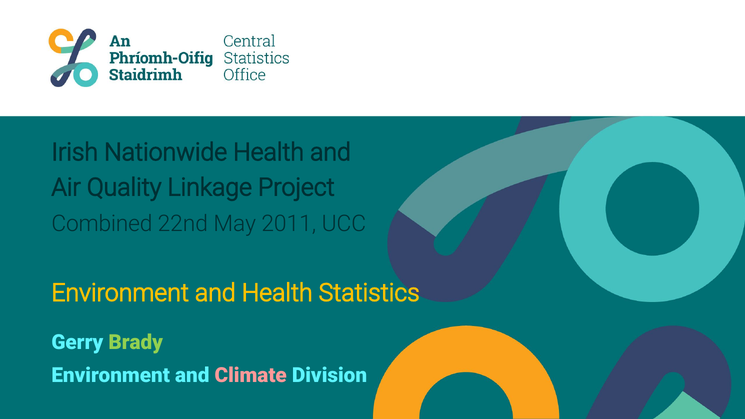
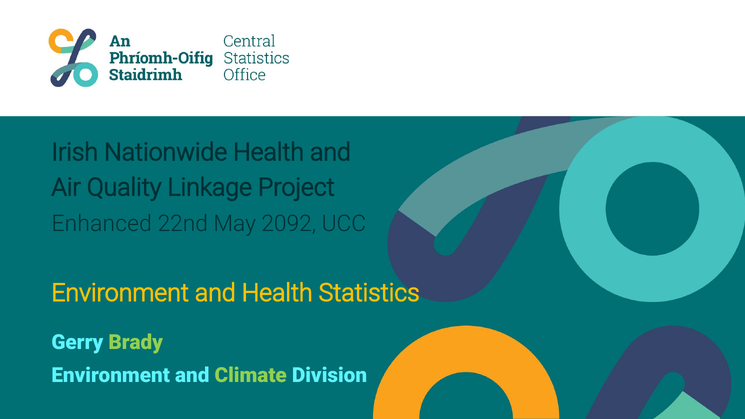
Combined: Combined -> Enhanced (102, 224)
2011: 2011 -> 2092 (289, 224)
Climate colour: pink -> light green (251, 375)
